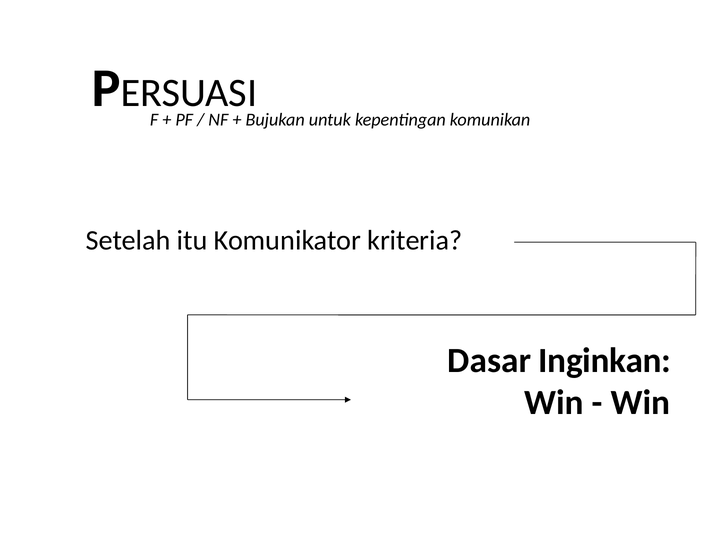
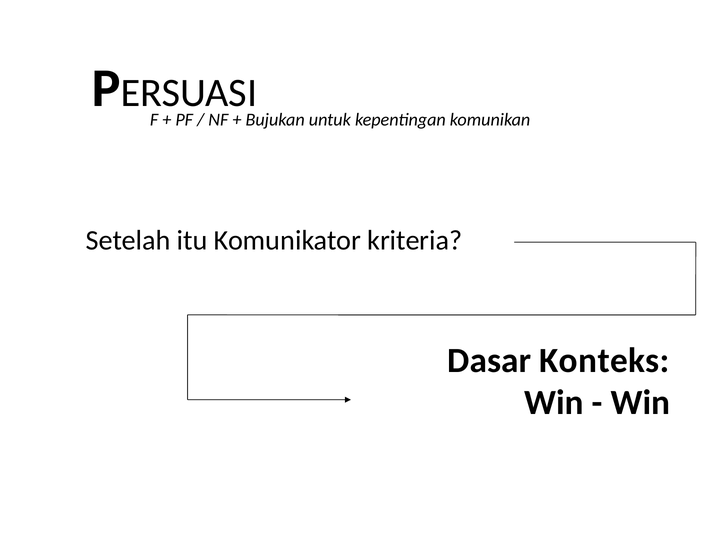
Inginkan: Inginkan -> Konteks (604, 360)
